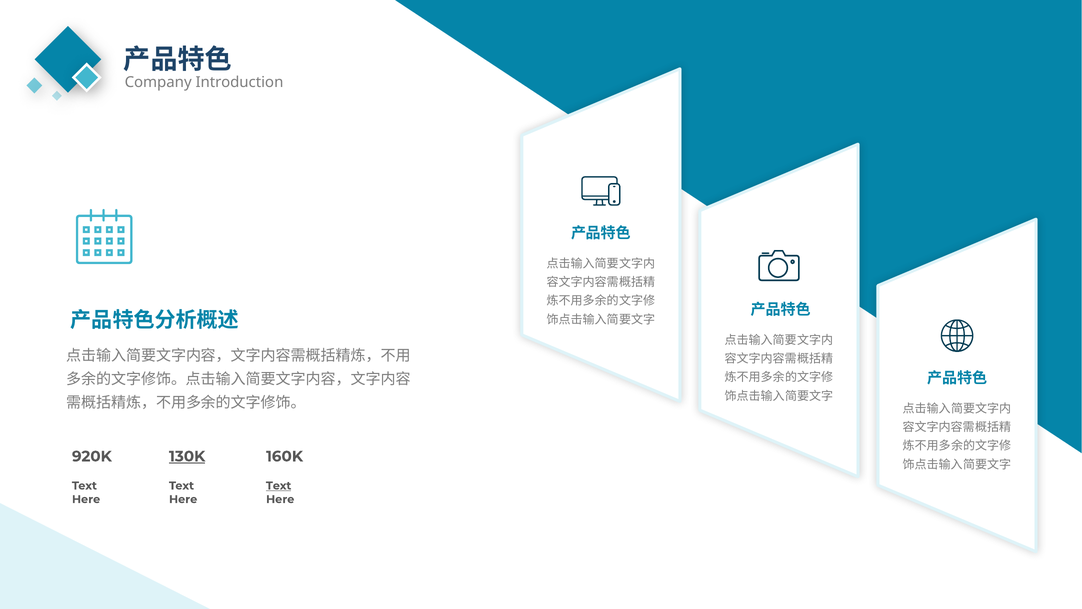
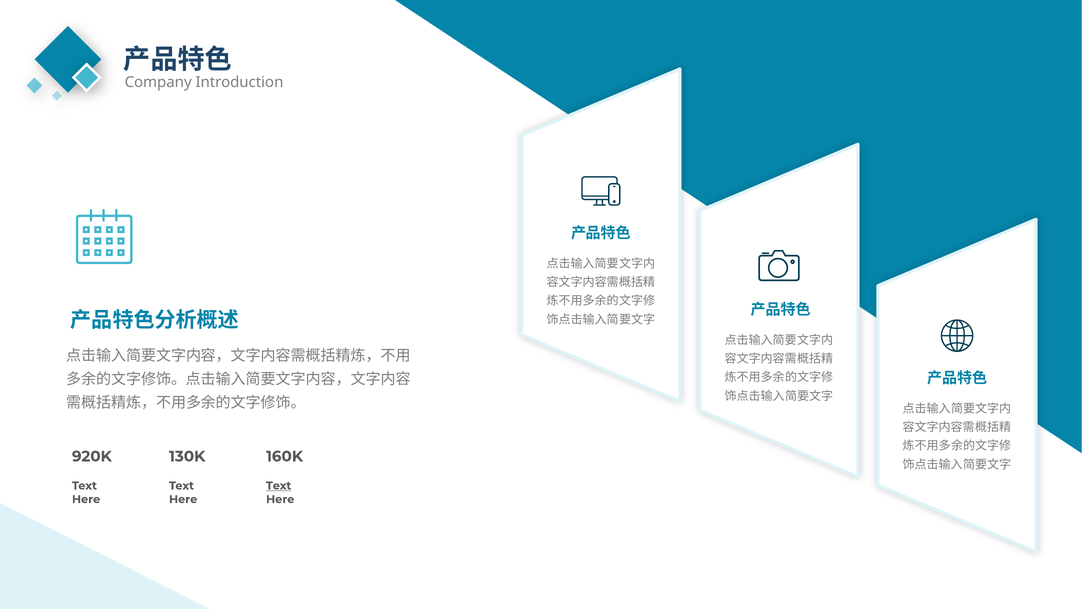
130K underline: present -> none (187, 456)
